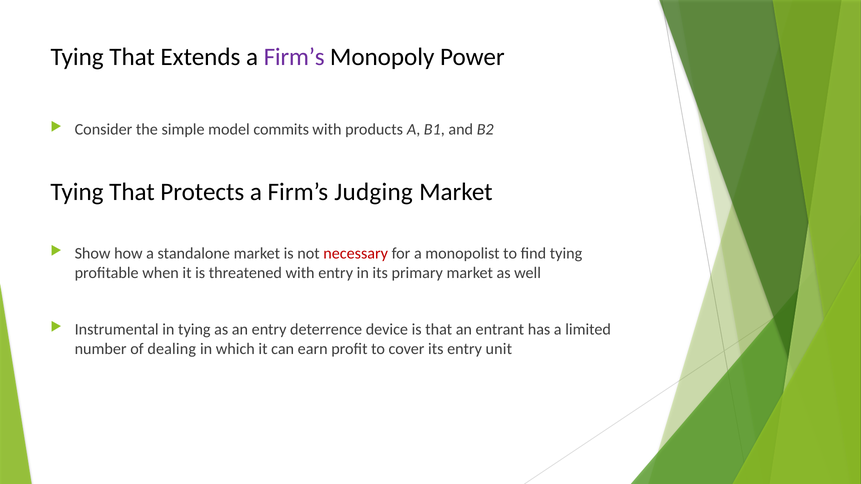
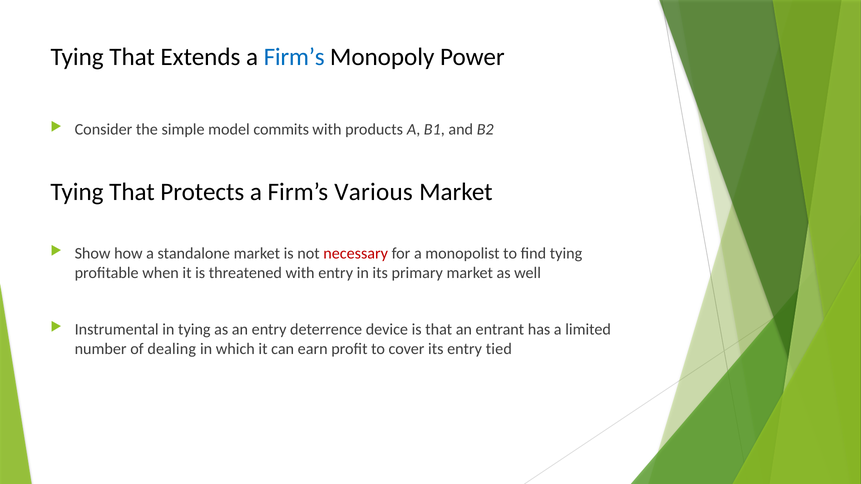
Firm’s colour: purple -> blue (294, 57)
Judging: Judging -> Various (374, 192)
unit: unit -> tied (499, 349)
